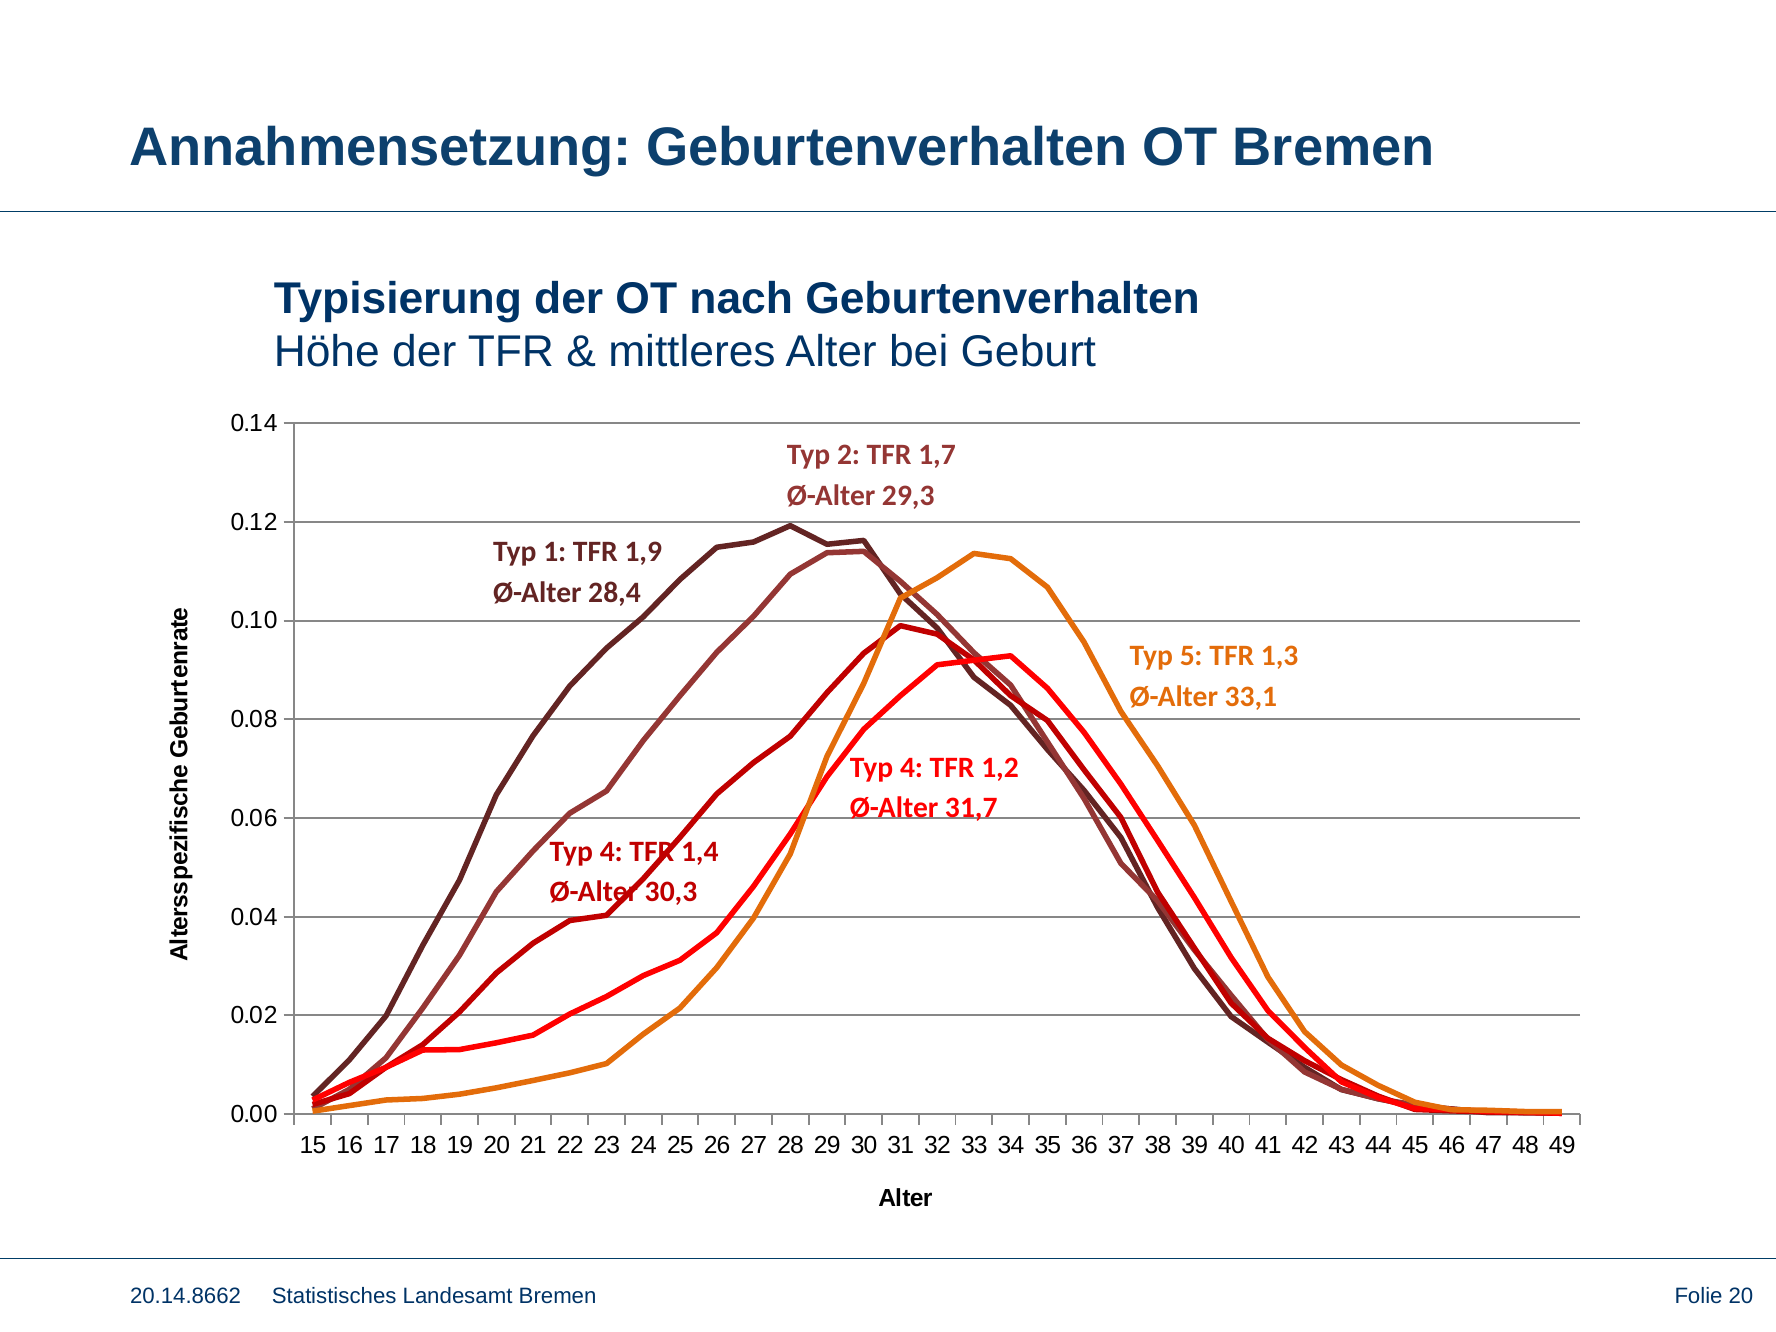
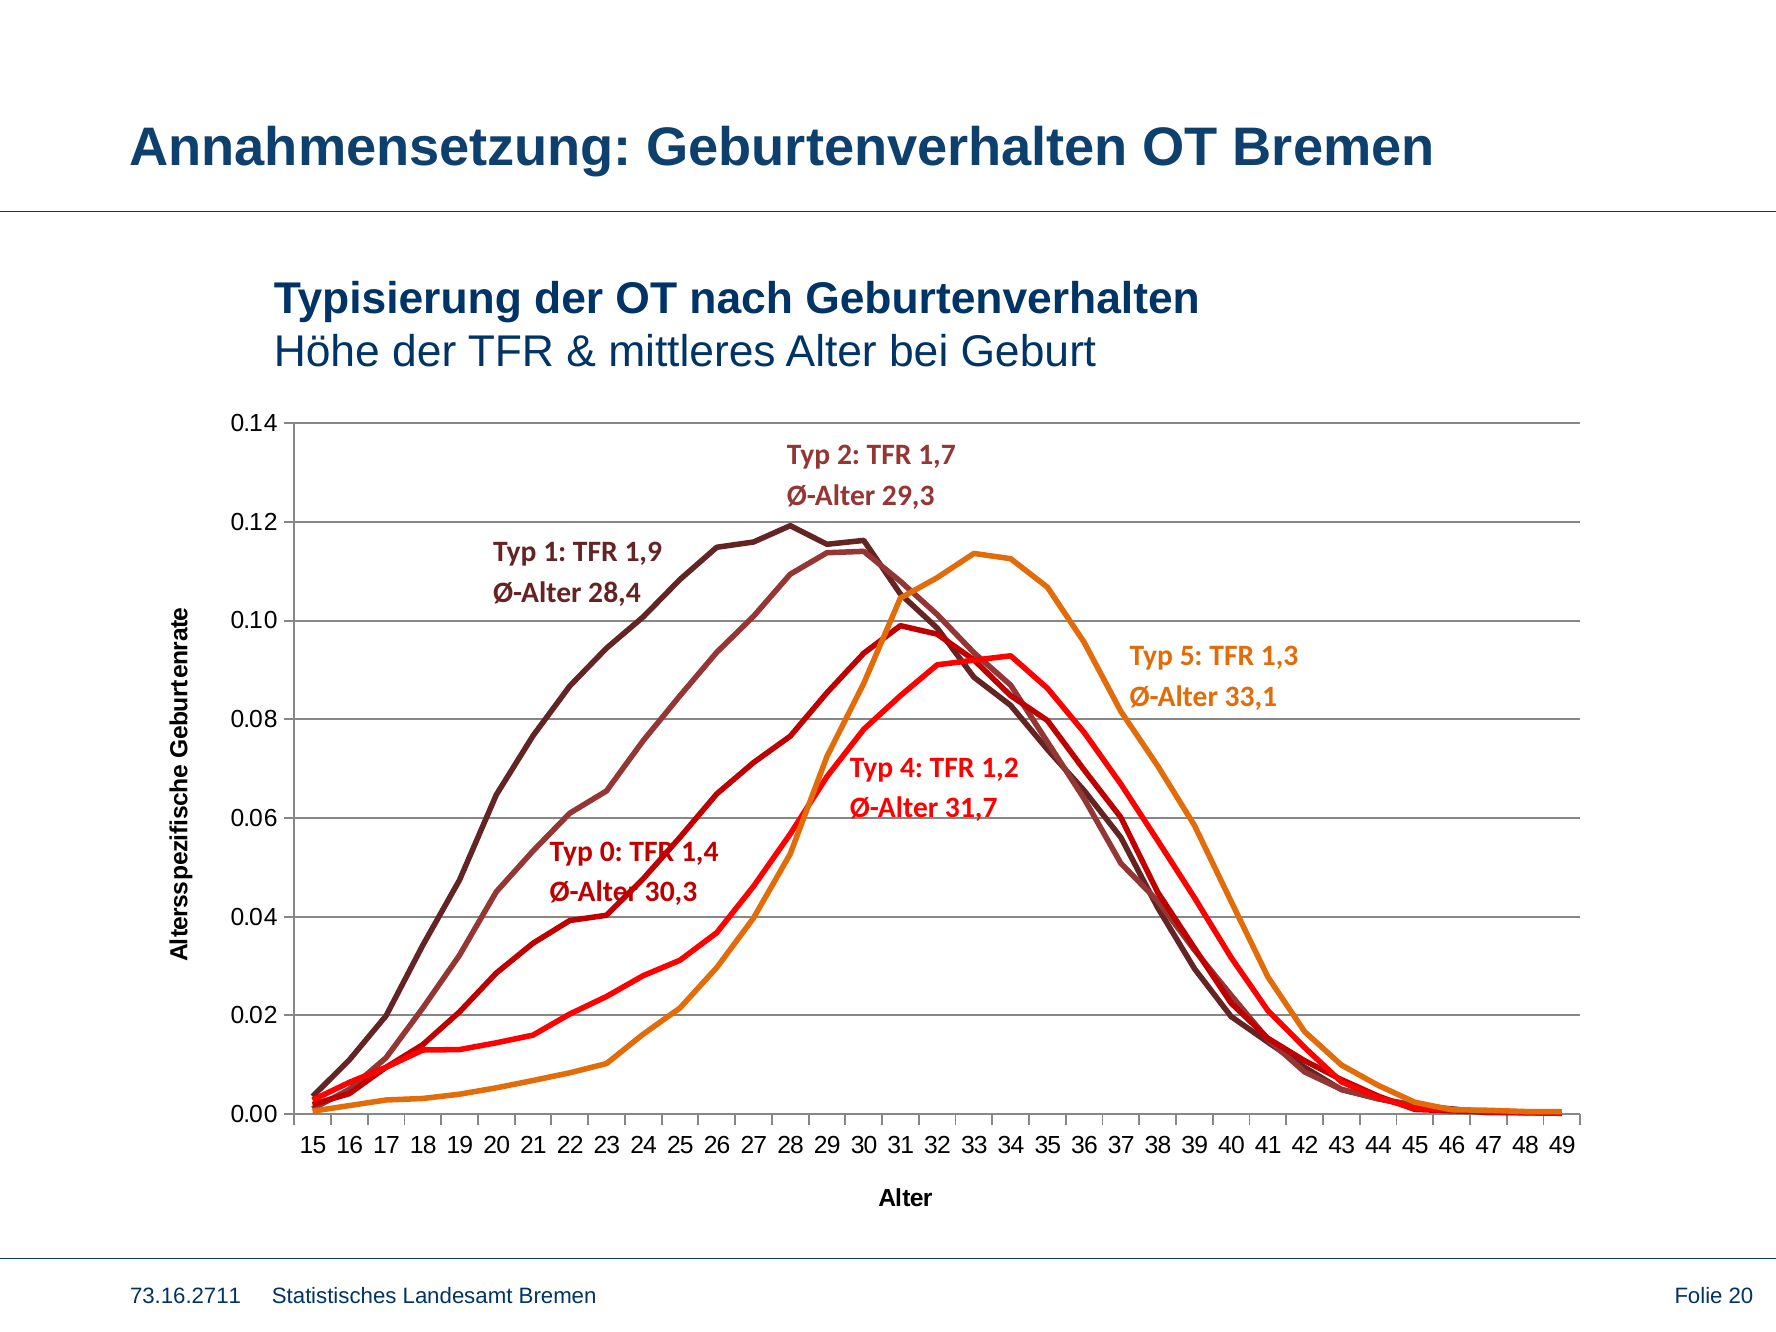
4: 4 -> 0 (611, 851)
20.14.8662: 20.14.8662 -> 73.16.2711 (186, 1296)
